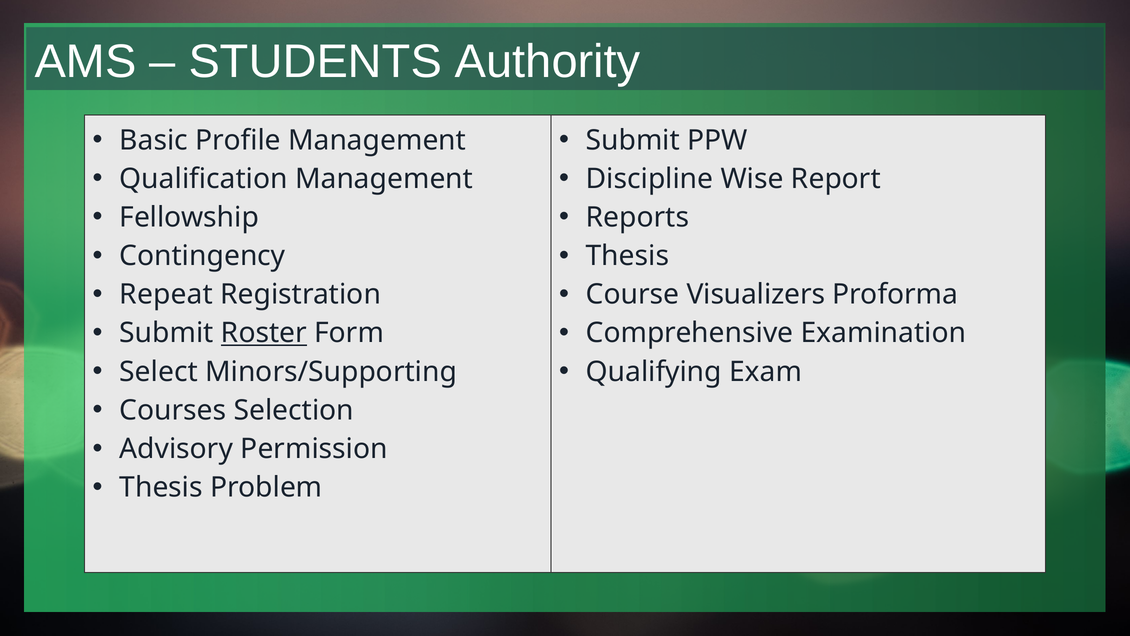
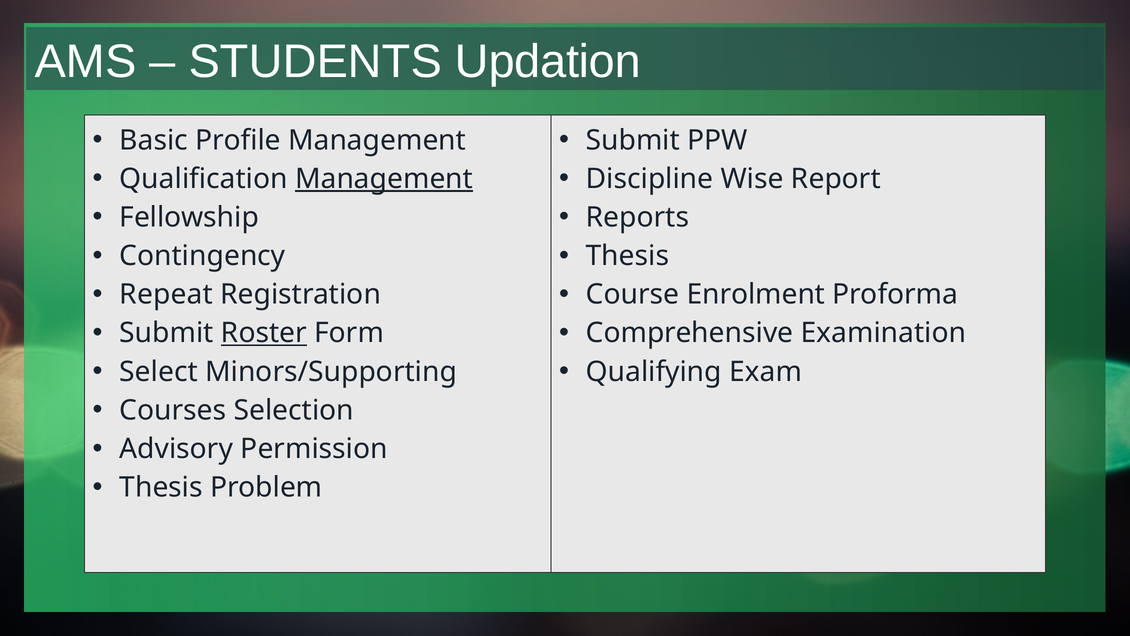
Authority: Authority -> Updation (548, 62)
Management underline: none -> present (384, 179)
Visualizers: Visualizers -> Enrolment (756, 294)
